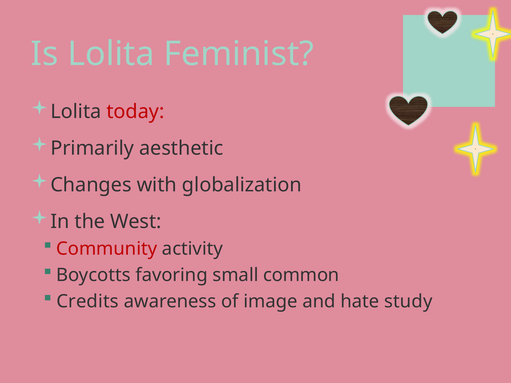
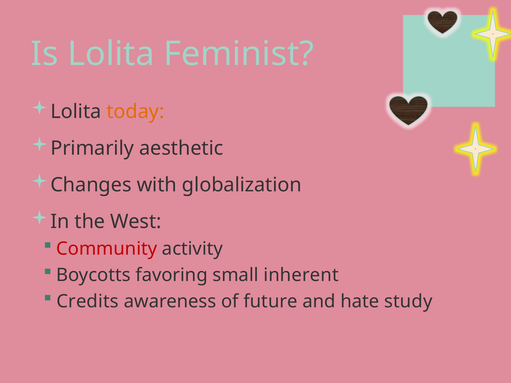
today colour: red -> orange (135, 112)
common: common -> inherent (301, 275)
image: image -> future (271, 302)
